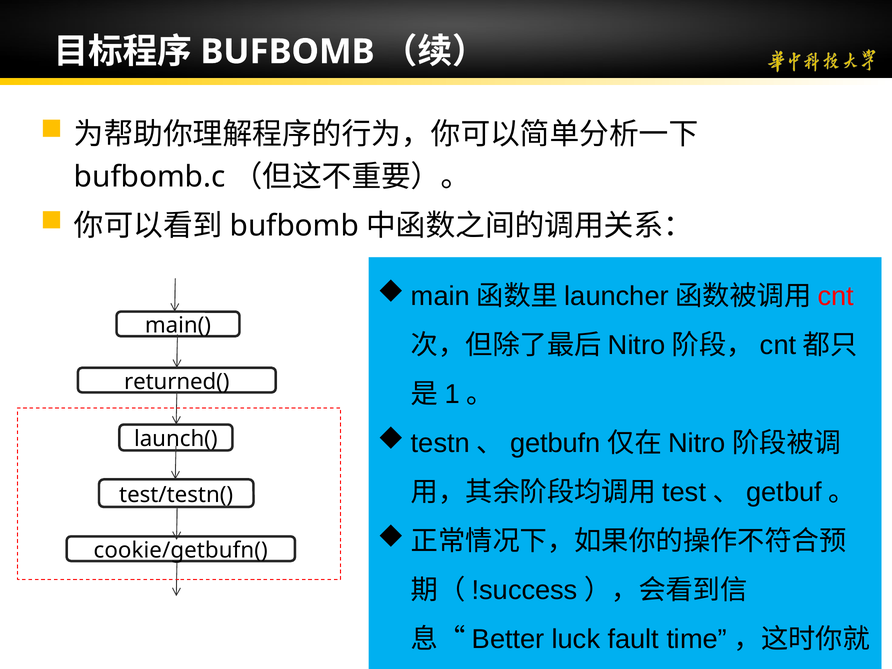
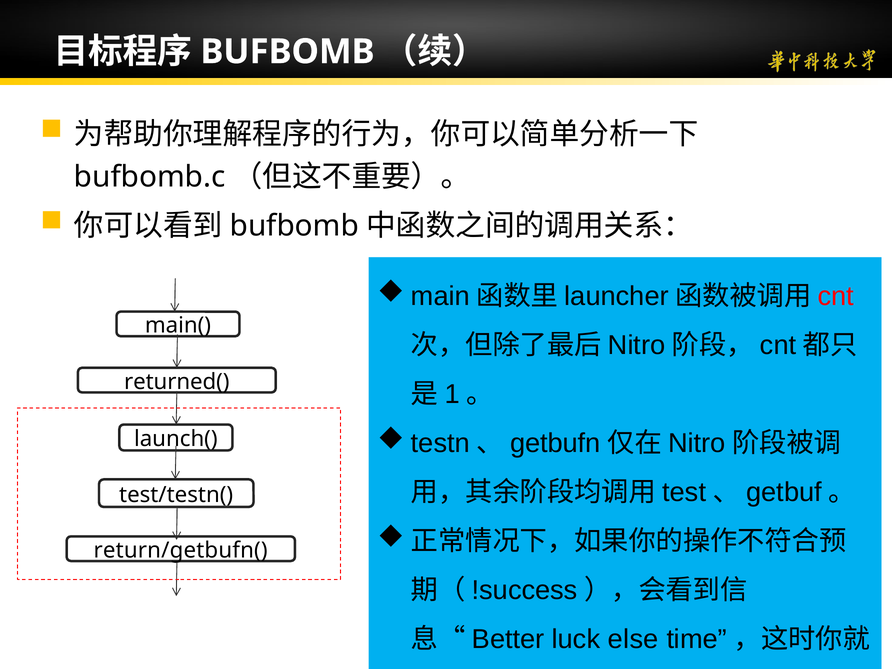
cookie/getbufn(: cookie/getbufn( -> return/getbufn( (181, 550)
fault: fault -> else (633, 639)
